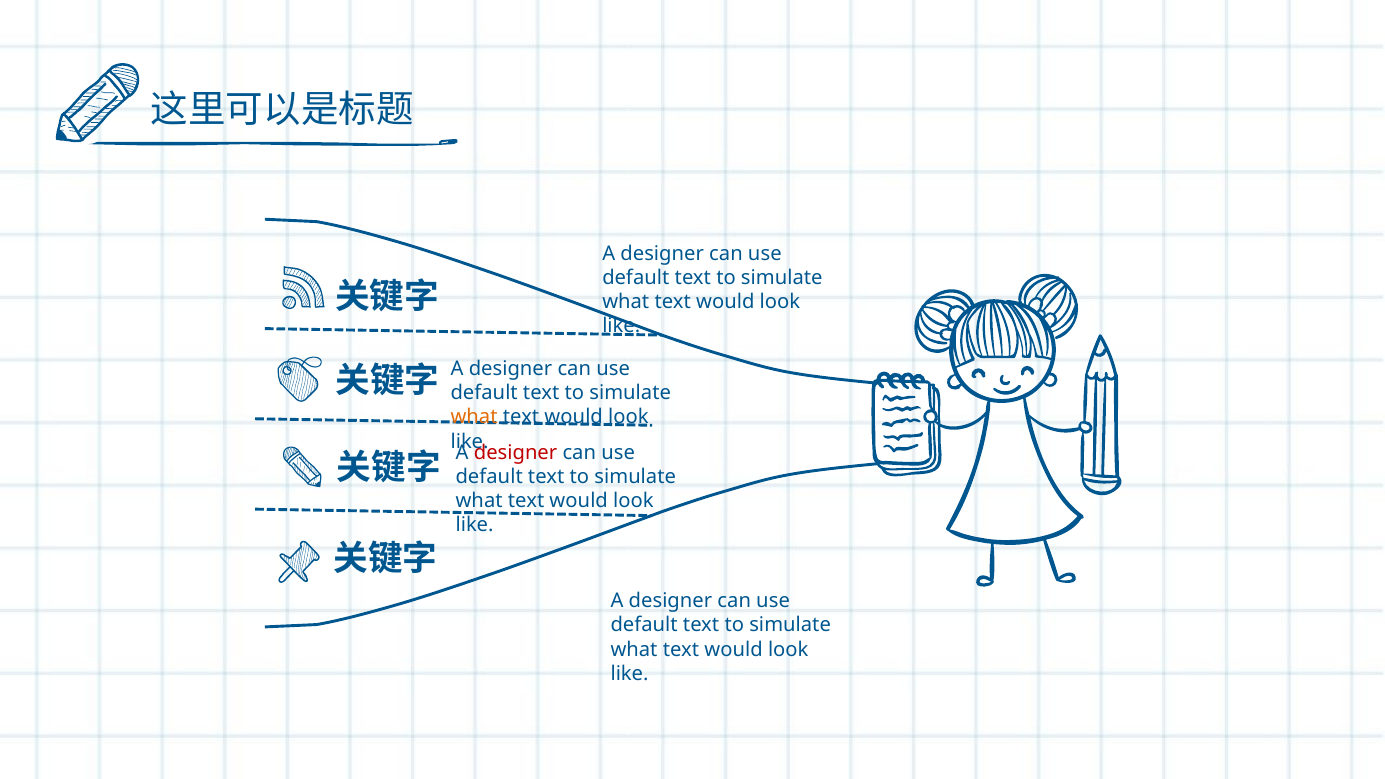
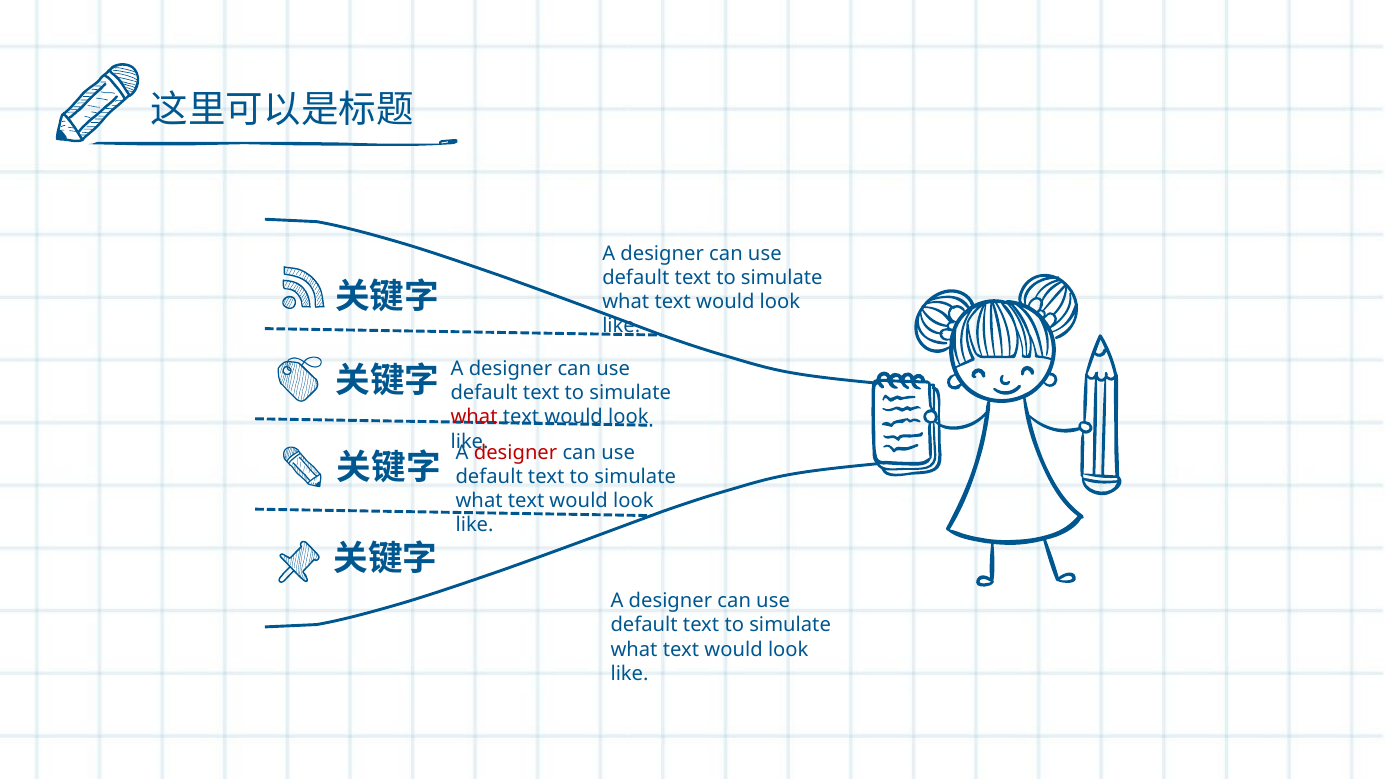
what colour: orange -> red (474, 417)
